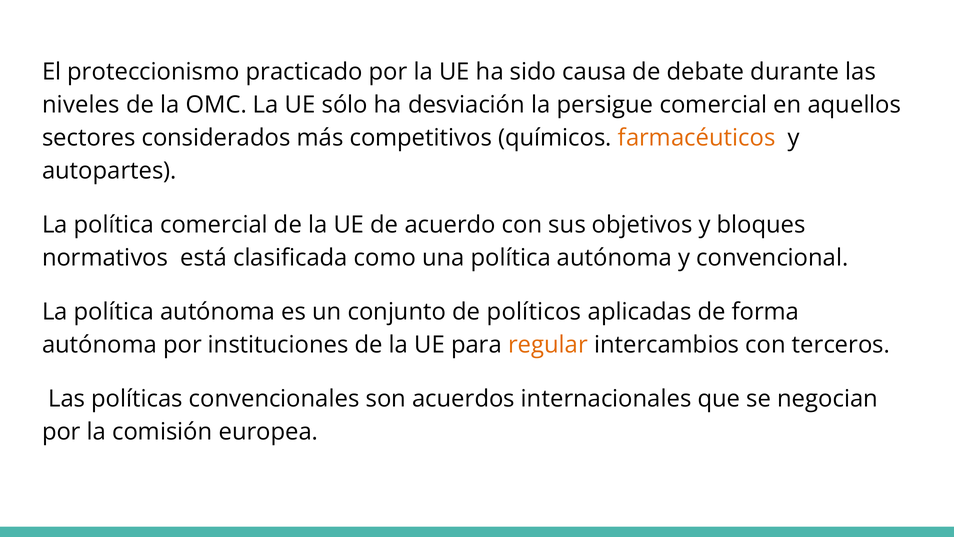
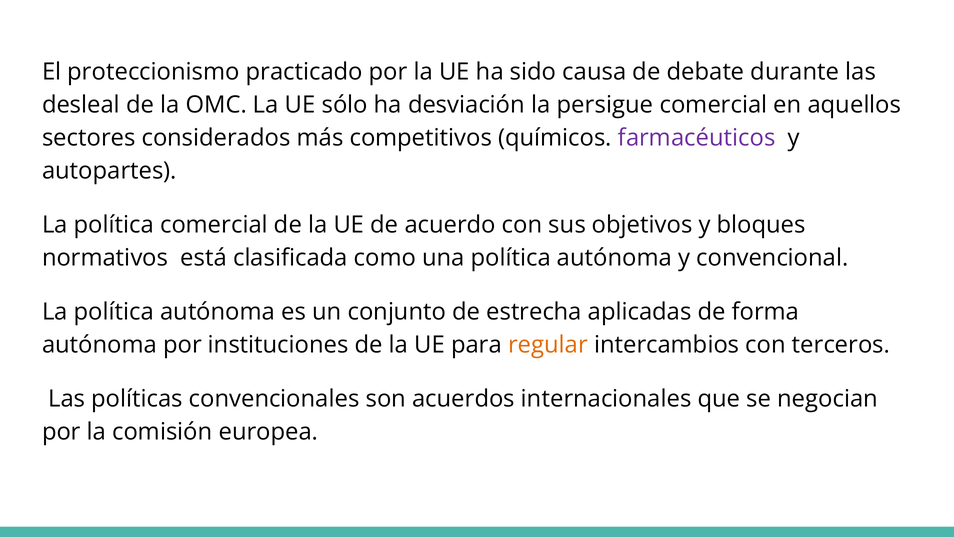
niveles: niveles -> desleal (81, 105)
farmacéuticos colour: orange -> purple (697, 138)
políticos: políticos -> estrecha (534, 312)
